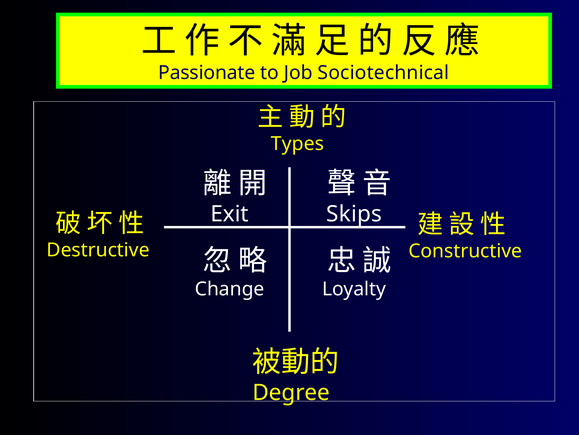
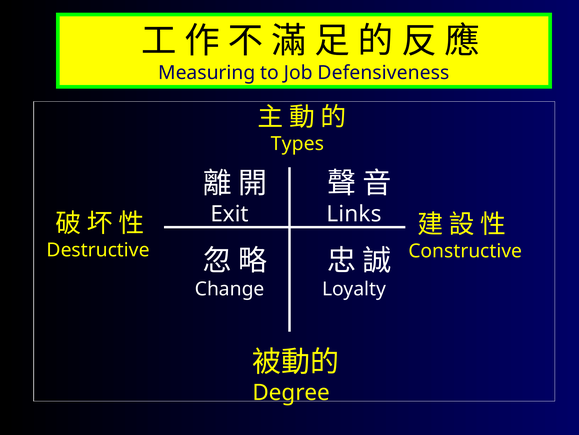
Passionate: Passionate -> Measuring (207, 73)
Sociotechnical: Sociotechnical -> Defensiveness (384, 73)
Skips: Skips -> Links (354, 214)
